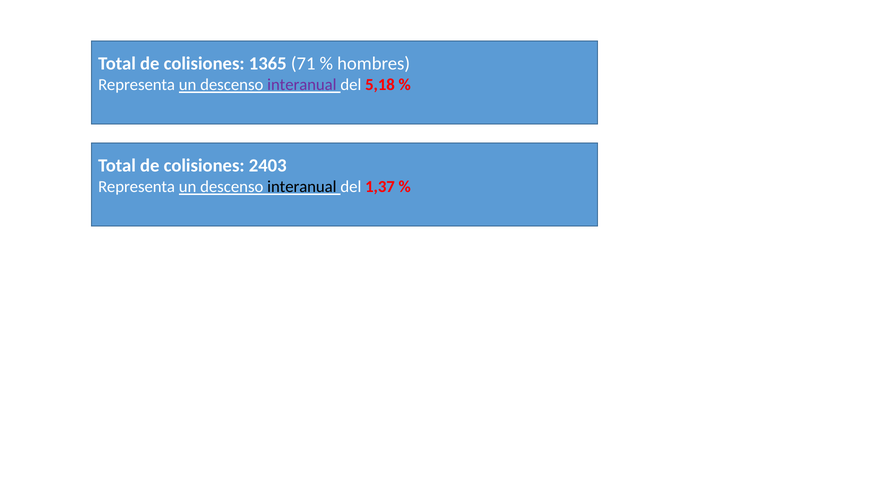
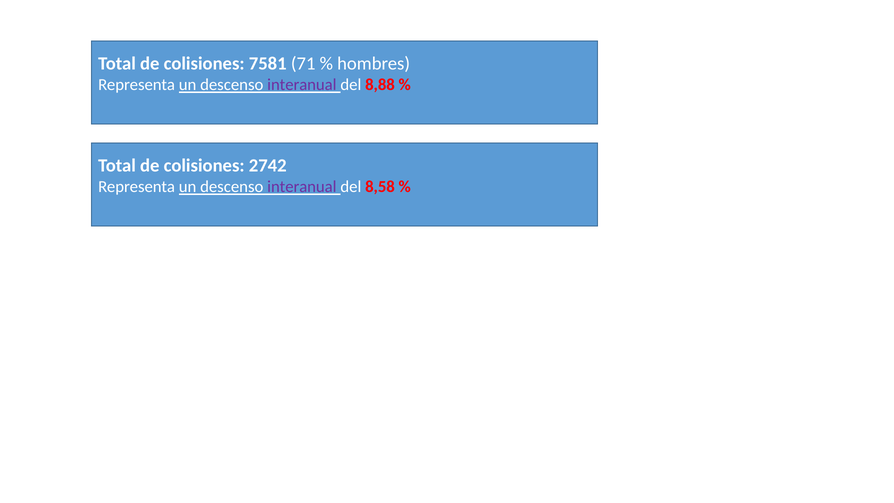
1365: 1365 -> 7581 (268, 64)
5,18: 5,18 -> 8,88 (380, 85)
2403: 2403 -> 2742 (268, 166)
interanual colour: black -> purple (302, 187)
1,37: 1,37 -> 8,58 (380, 187)
